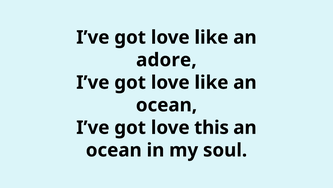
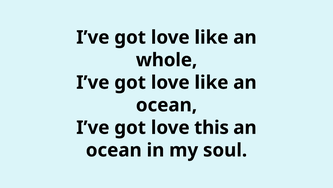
adore: adore -> whole (167, 60)
